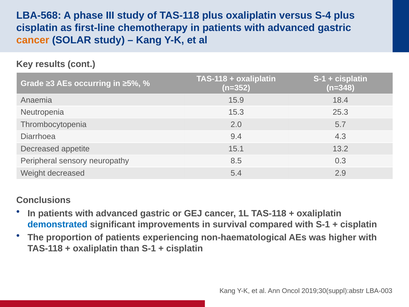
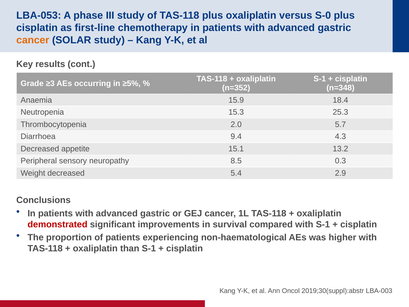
LBA-568: LBA-568 -> LBA-053 (39, 16)
S-4: S-4 -> S-0 (323, 16)
demonstrated colour: blue -> red (58, 224)
